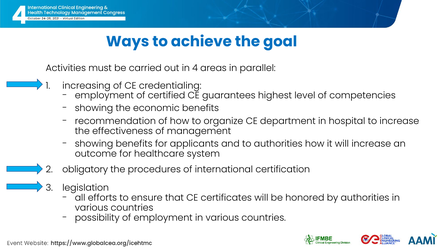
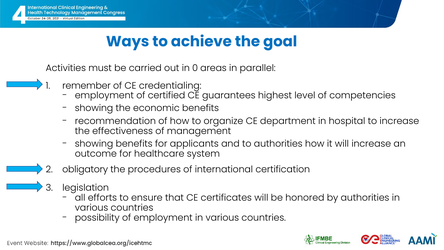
4: 4 -> 0 (195, 68)
increasing: increasing -> remember (87, 86)
